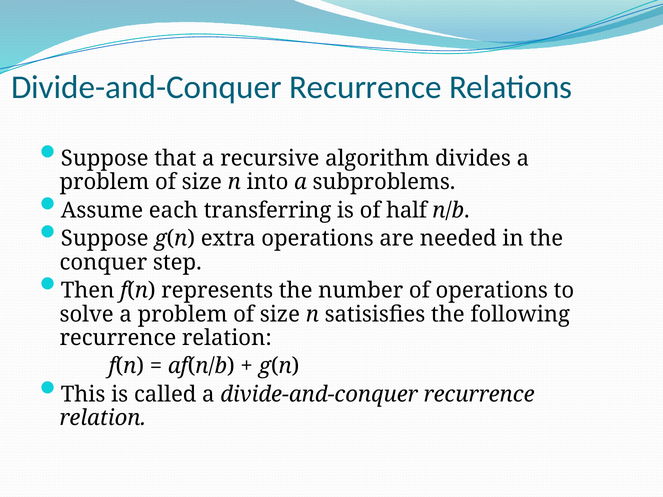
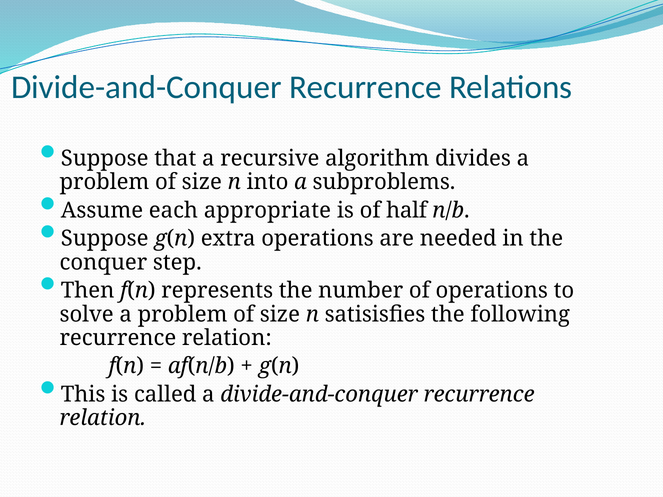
transferring: transferring -> appropriate (267, 210)
